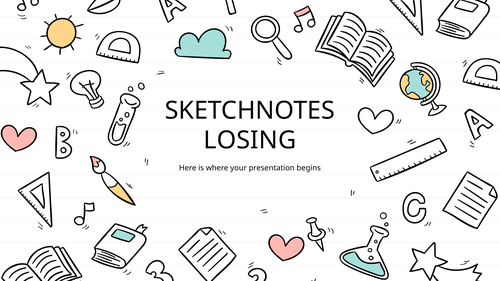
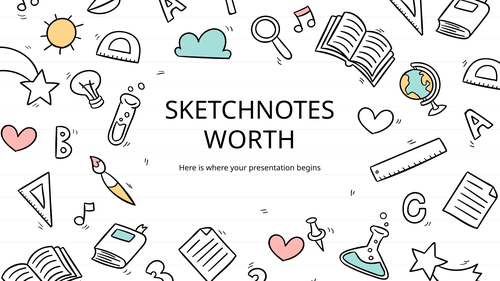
LOSING: LOSING -> WORTH (250, 141)
